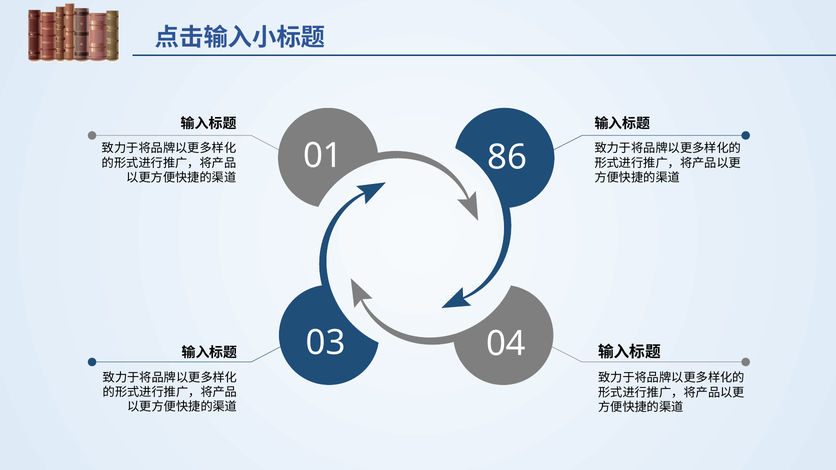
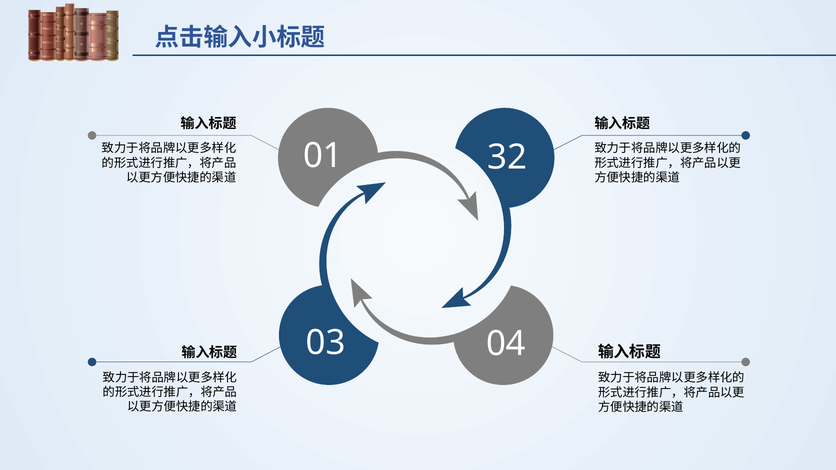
86: 86 -> 32 (507, 157)
